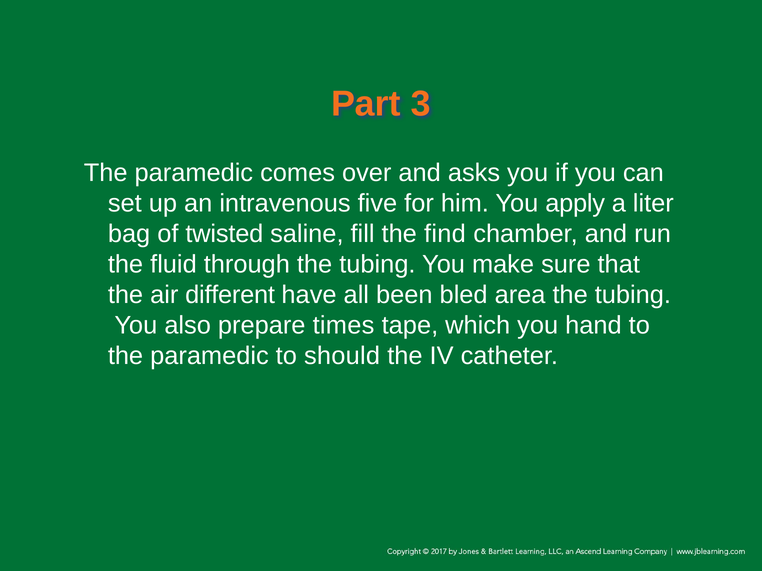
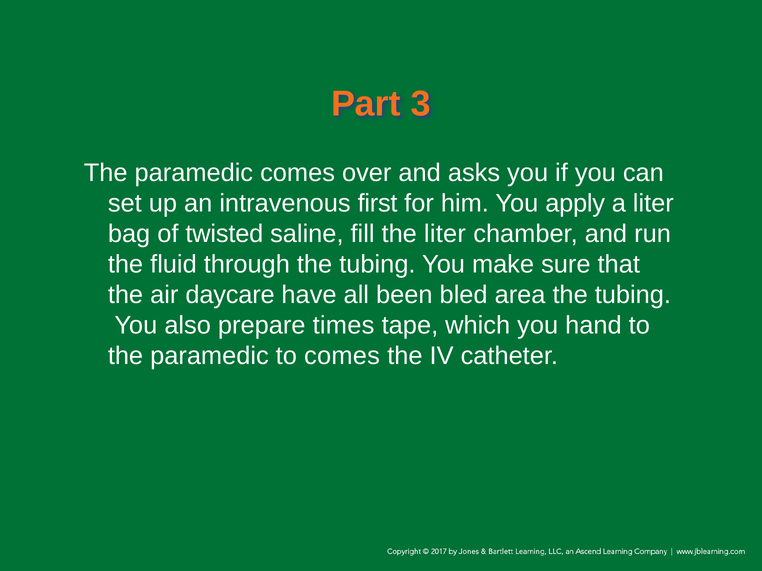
five: five -> first (378, 204)
the find: find -> liter (445, 234)
different: different -> daycare (230, 295)
to should: should -> comes (342, 356)
